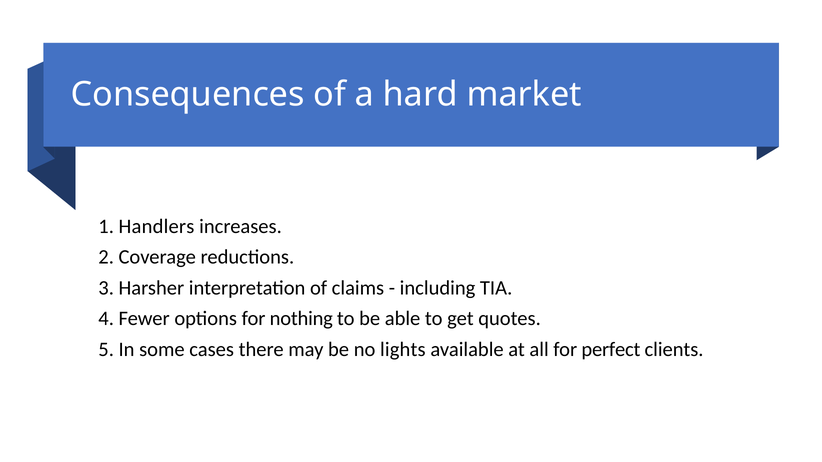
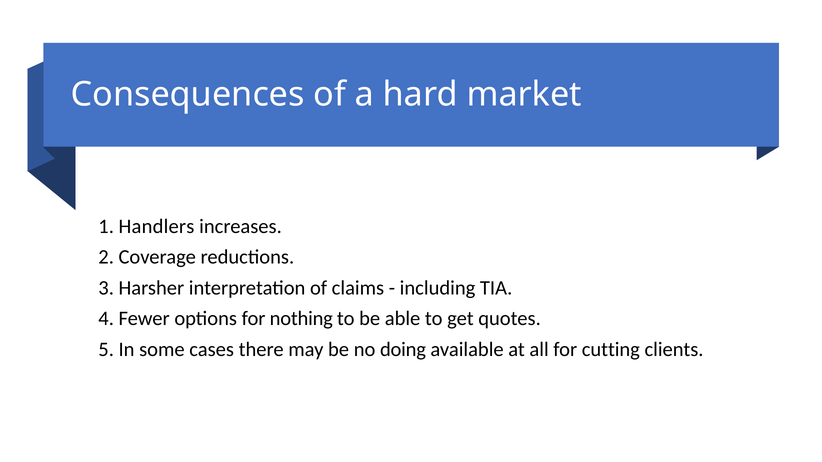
lights: lights -> doing (403, 350)
perfect: perfect -> cutting (611, 350)
